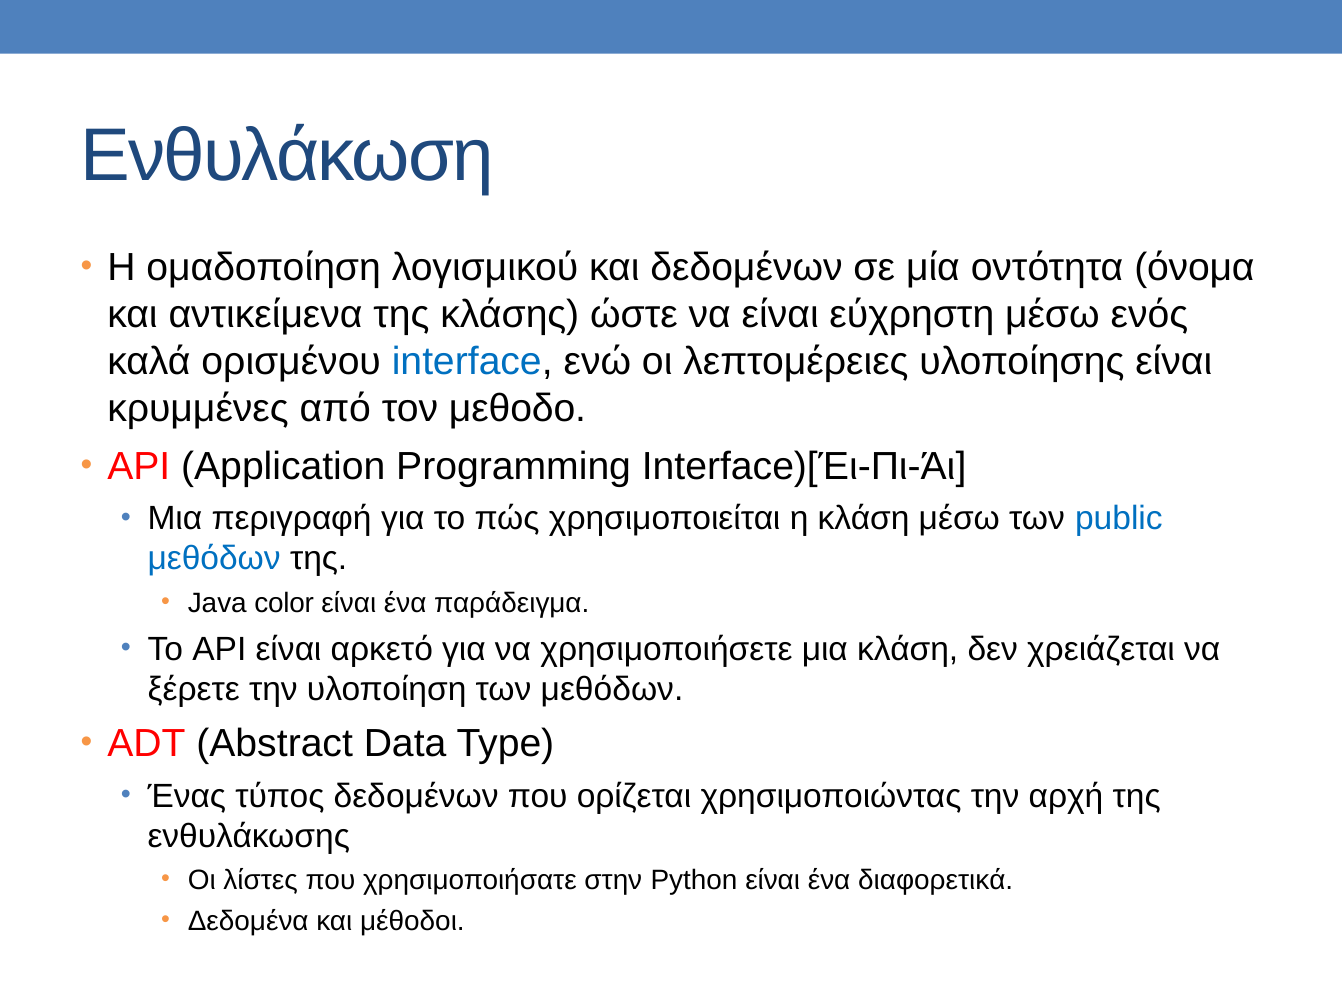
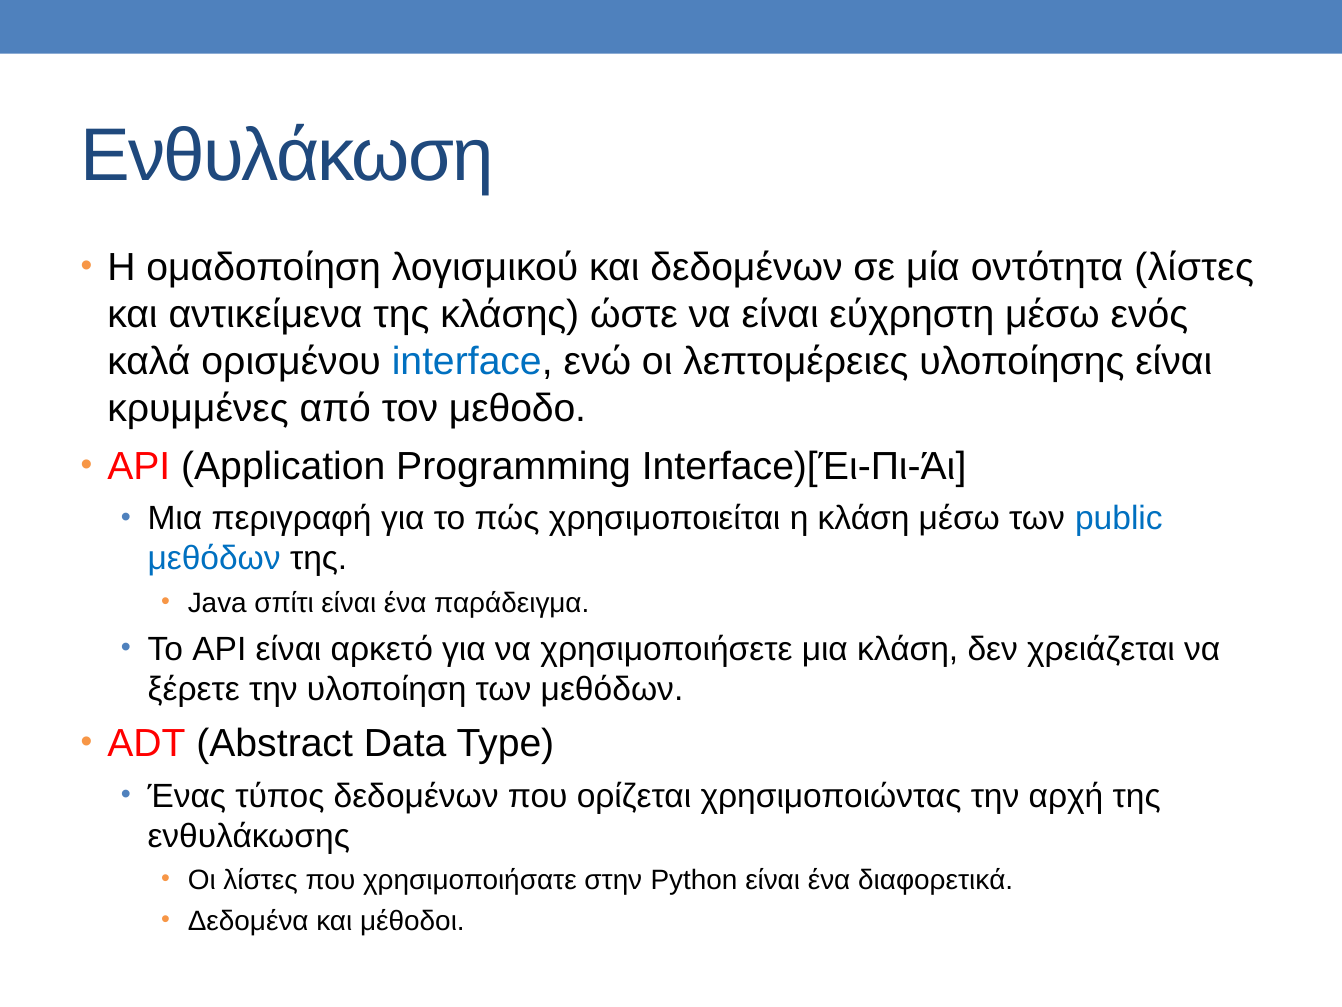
οντότητα όνομα: όνομα -> λίστες (1194, 268)
color: color -> σπίτι (284, 602)
